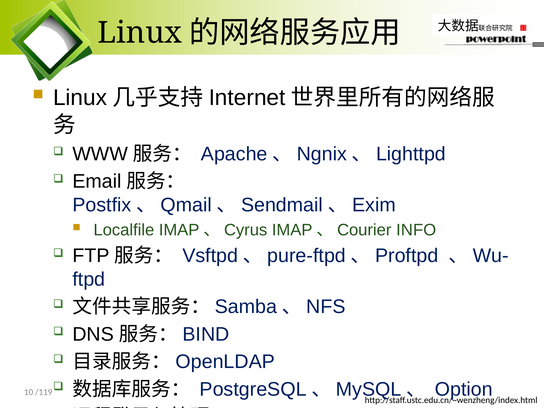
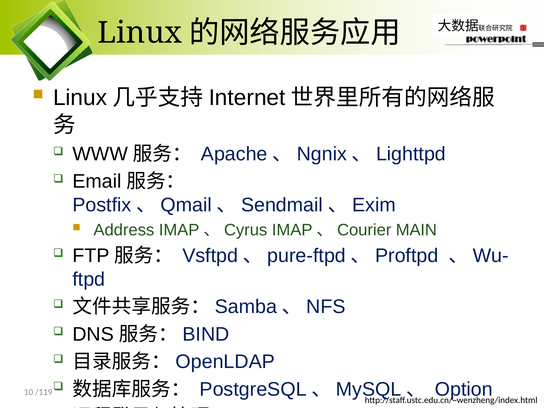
Localfile: Localfile -> Address (124, 230)
INFO: INFO -> MAIN (416, 230)
